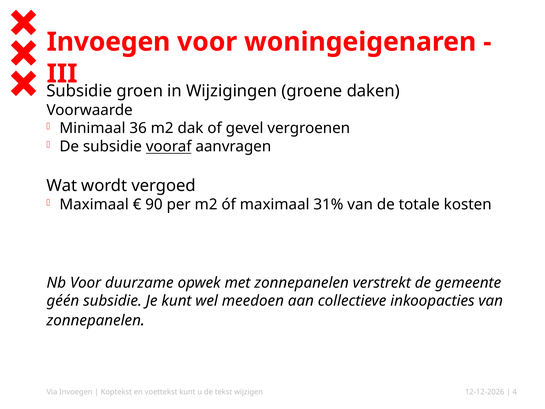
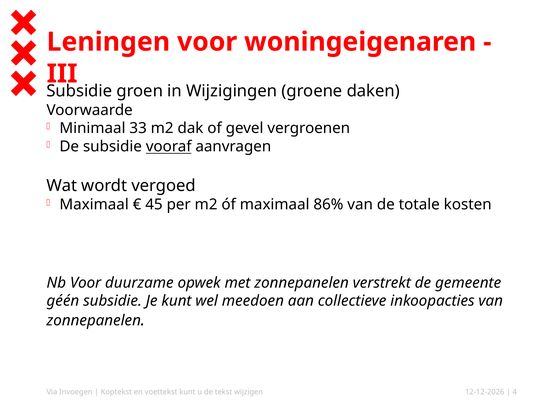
Invoegen: Invoegen -> Leningen (108, 42)
36: 36 -> 33 (138, 128)
90: 90 -> 45 (154, 205)
31%: 31% -> 86% (328, 205)
